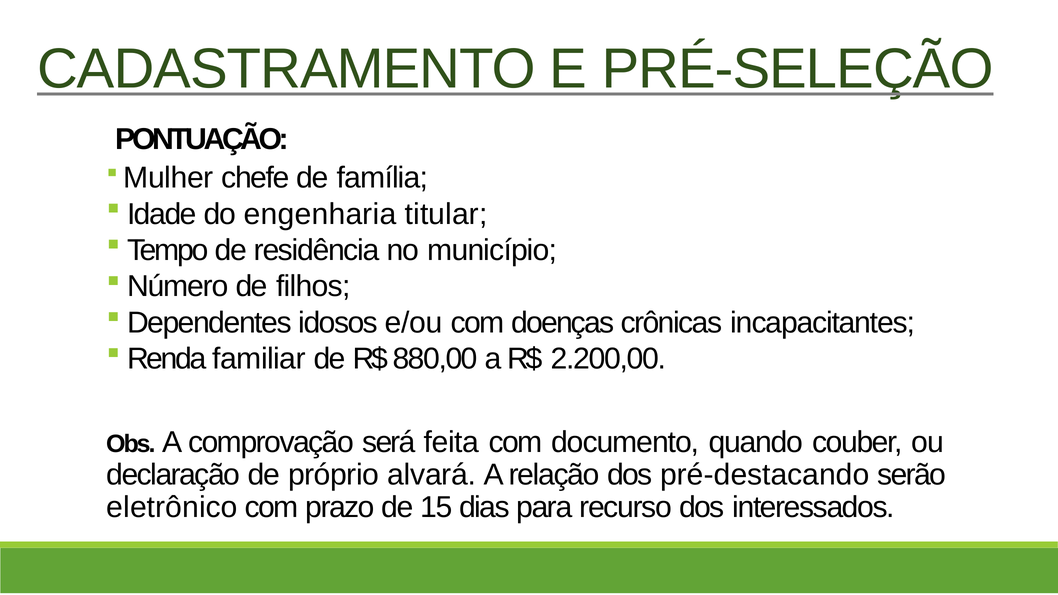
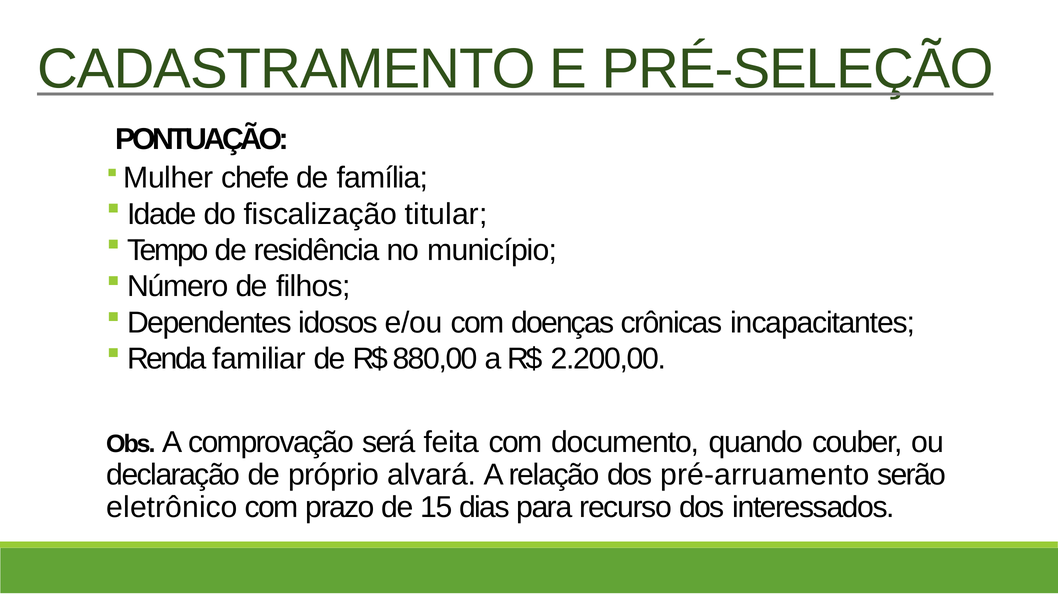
engenharia: engenharia -> fiscalização (320, 214)
pré-destacando: pré-destacando -> pré-arruamento (765, 475)
